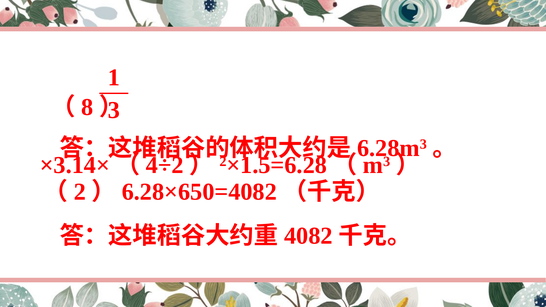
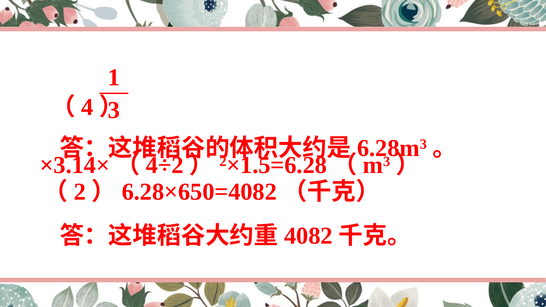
8: 8 -> 4 (87, 107)
